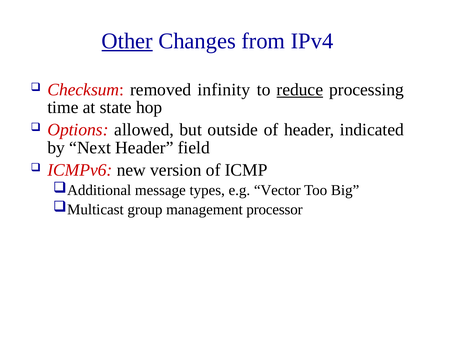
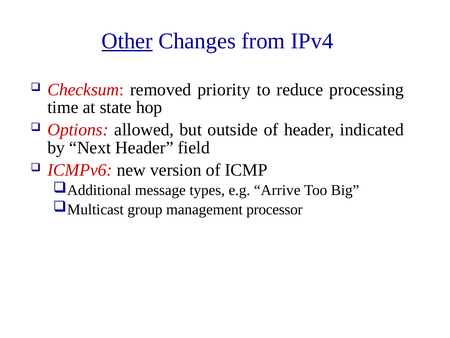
infinity: infinity -> priority (224, 89)
reduce underline: present -> none (300, 89)
Vector: Vector -> Arrive (277, 190)
